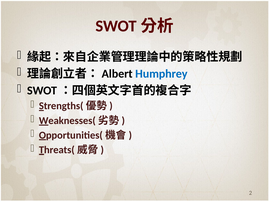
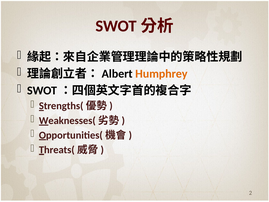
Humphrey colour: blue -> orange (161, 74)
